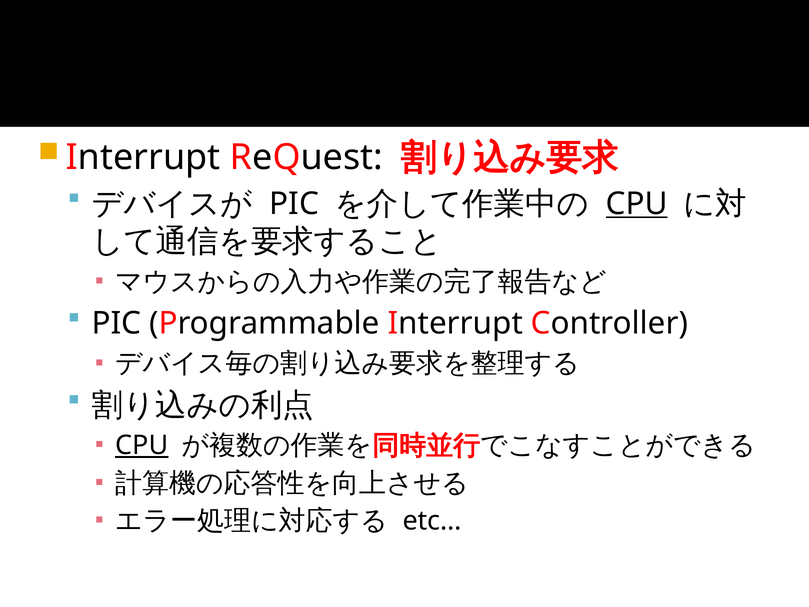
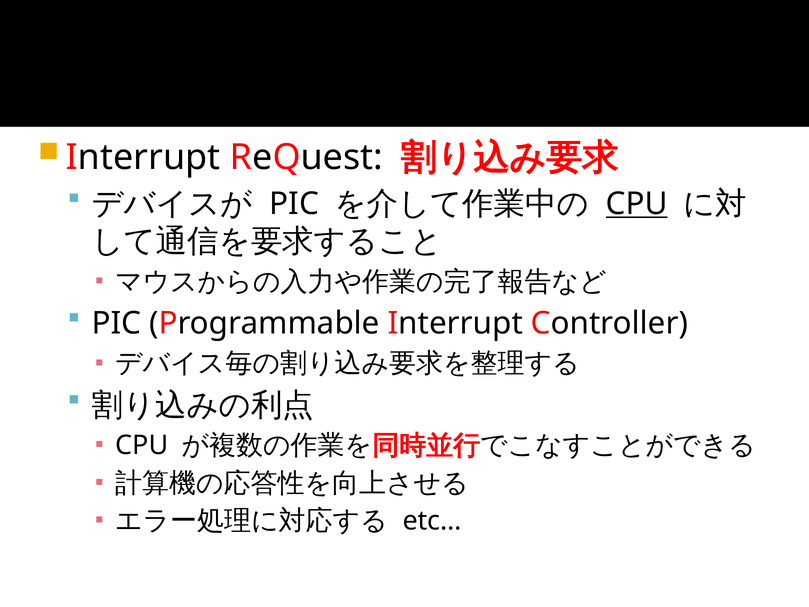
CPU underline: present -> none (142, 445)
